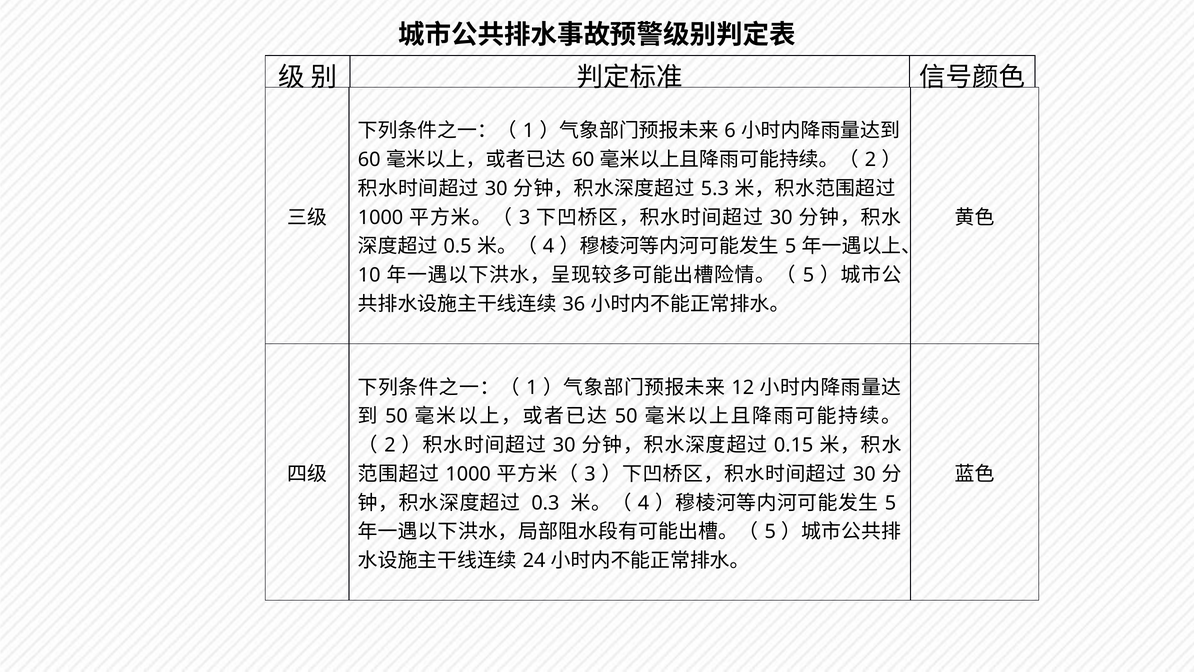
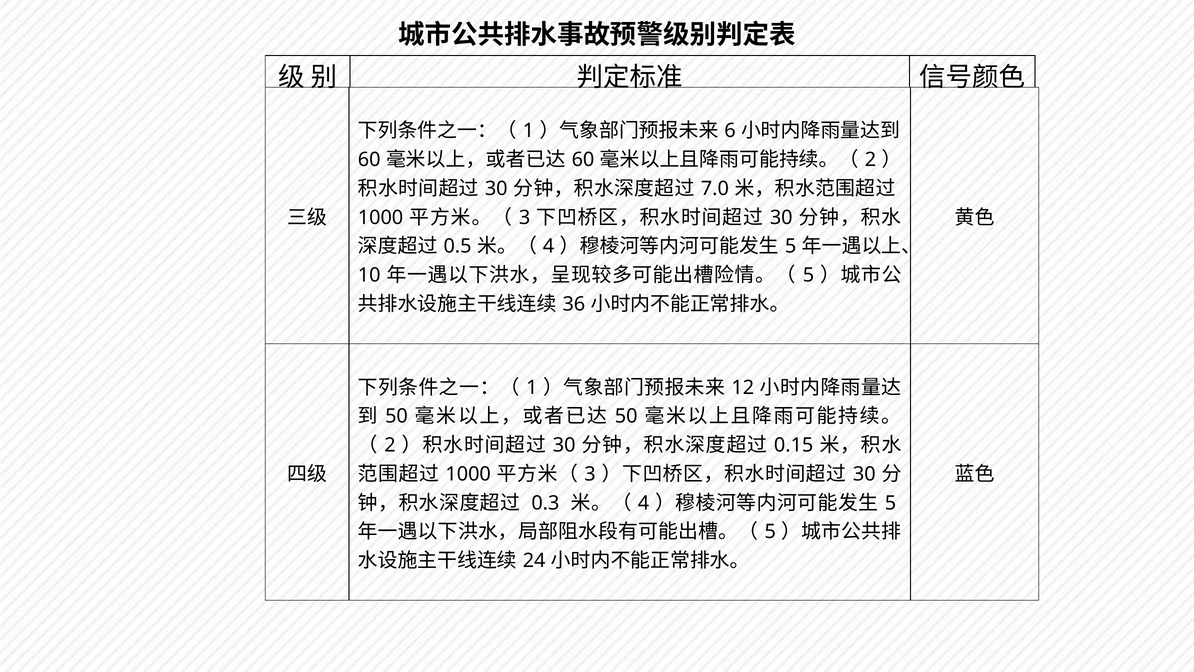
5.3: 5.3 -> 7.0 (715, 189)
